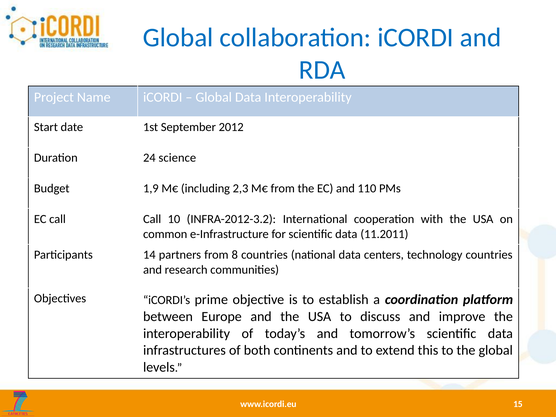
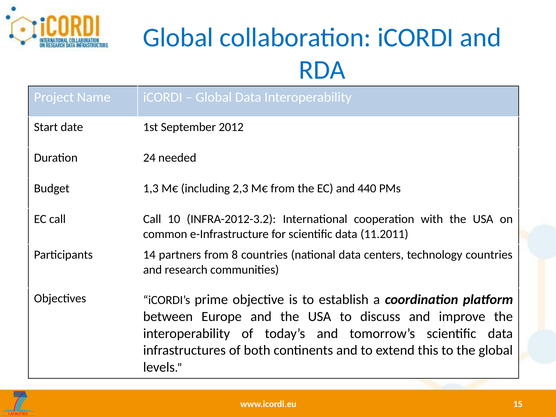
science: science -> needed (177, 158)
1,9: 1,9 -> 1,3 (151, 188)
110: 110 -> 440 (367, 188)
